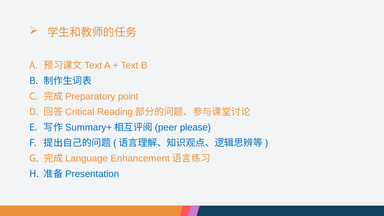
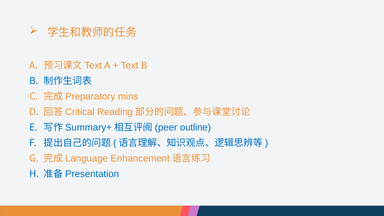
point: point -> mins (128, 96)
please: please -> outline (195, 127)
